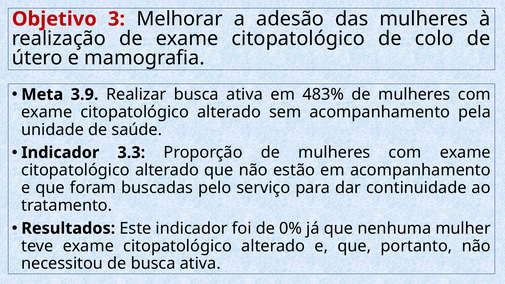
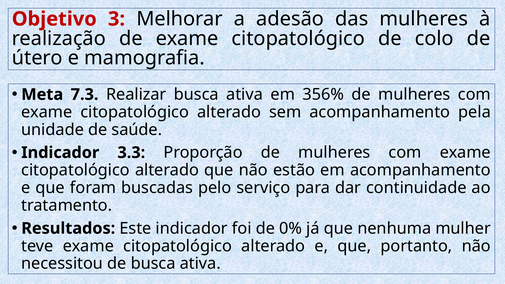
3.9: 3.9 -> 7.3 (85, 95)
483%: 483% -> 356% (323, 95)
